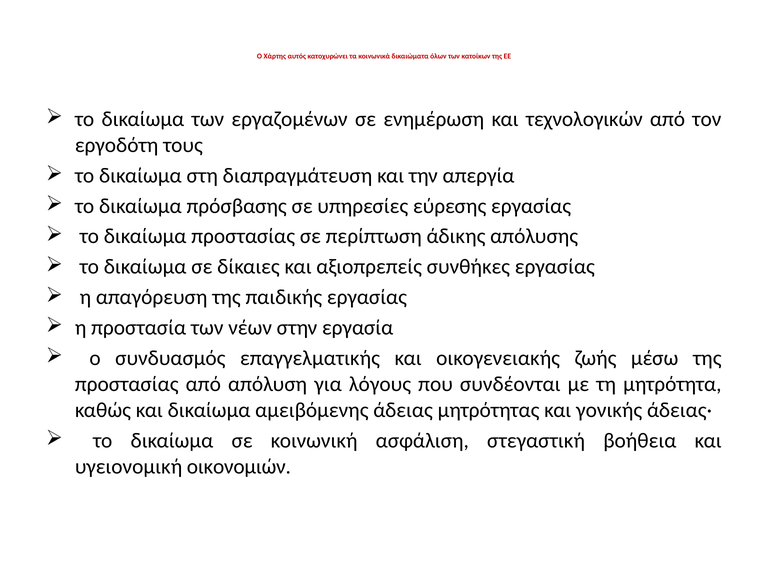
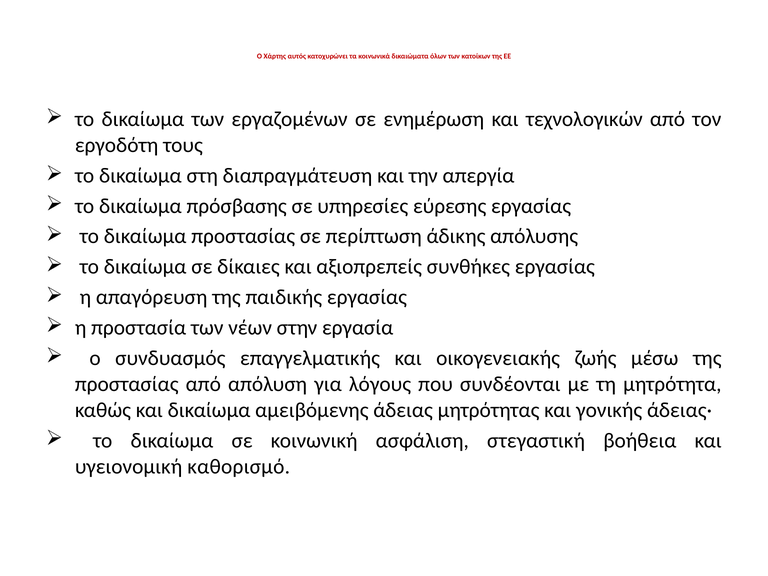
οικονομιών: οικονομιών -> καθορισμό (239, 467)
